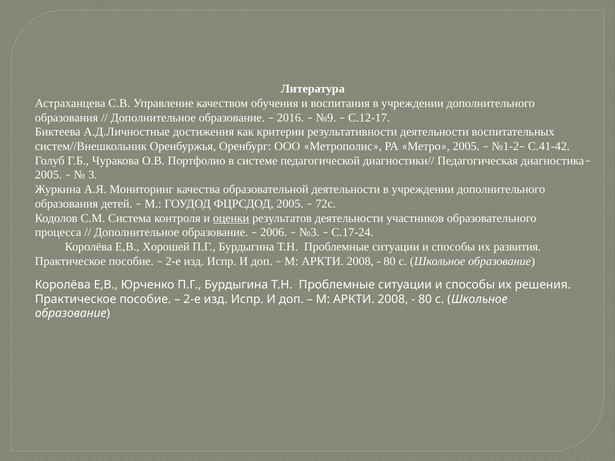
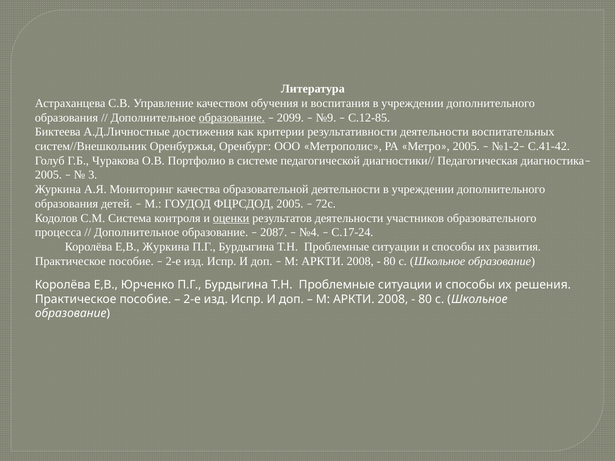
образование underline: none -> present (232, 118)
2016: 2016 -> 2099 (290, 118)
С.12-17: С.12-17 -> С.12-85 (369, 118)
2006: 2006 -> 2087 (274, 233)
№3: №3 -> №4 (309, 233)
Е,В Хорошей: Хорошей -> Журкина (166, 247)
